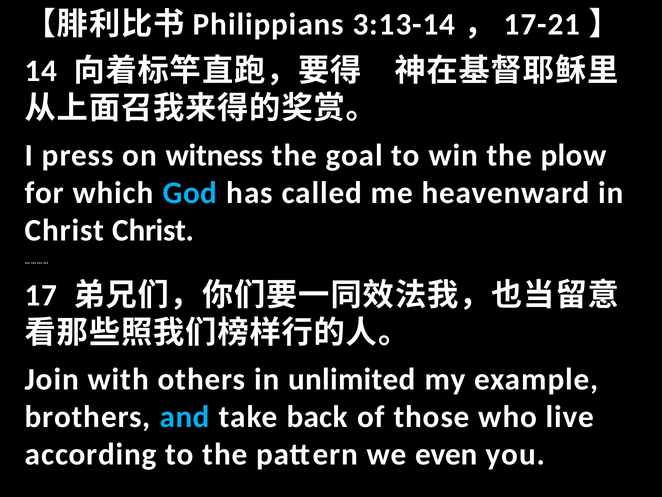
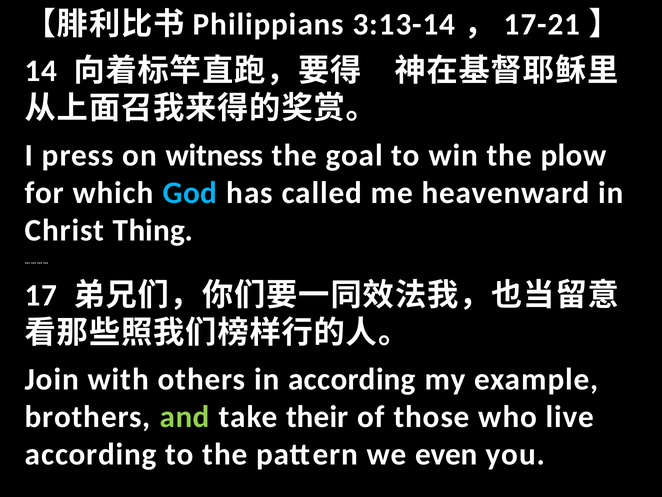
Christ Christ: Christ -> Thing (153, 230)
in unlimited: unlimited -> according (352, 379)
and colour: light blue -> light green (185, 417)
back: back -> their (317, 417)
